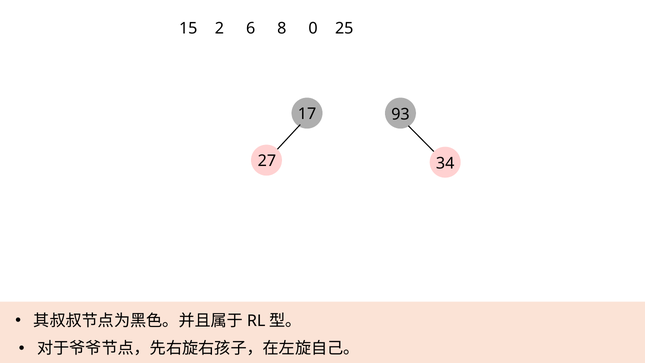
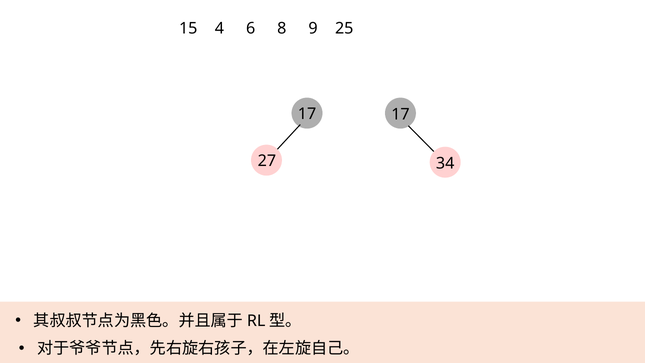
2: 2 -> 4 (219, 28)
0: 0 -> 9 (313, 28)
17 93: 93 -> 17 (401, 115)
